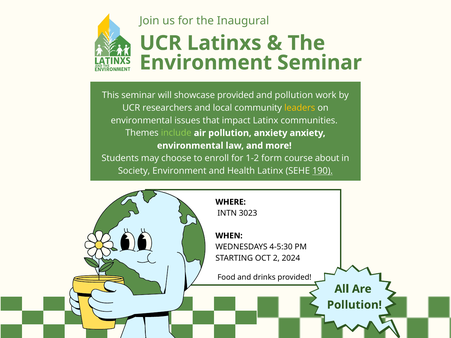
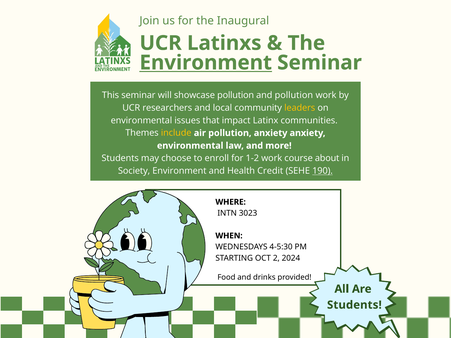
Environment underline: none -> present (206, 63)
showcase provided: provided -> pollution (236, 95)
include colour: light green -> yellow (176, 133)
1-2 form: form -> work (272, 158)
Health Latinx: Latinx -> Credit (270, 171)
Pollution: Pollution -> Students (354, 305)
